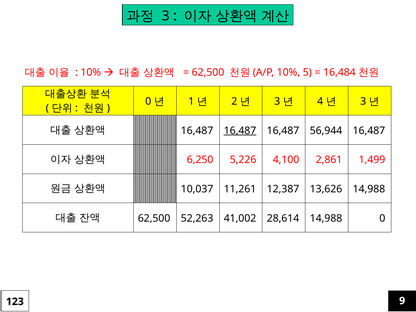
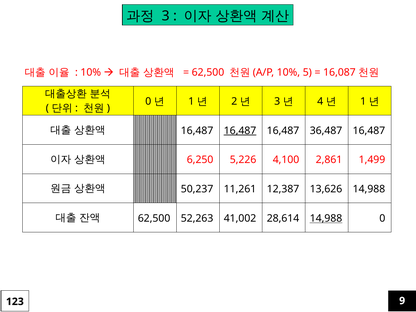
16,484: 16,484 -> 16,087 (339, 72)
3: 3 -> 1 (363, 101)
56,944: 56,944 -> 36,487 (326, 131)
10,037: 10,037 -> 50,237 (197, 189)
14,988 underline: none -> present (326, 218)
